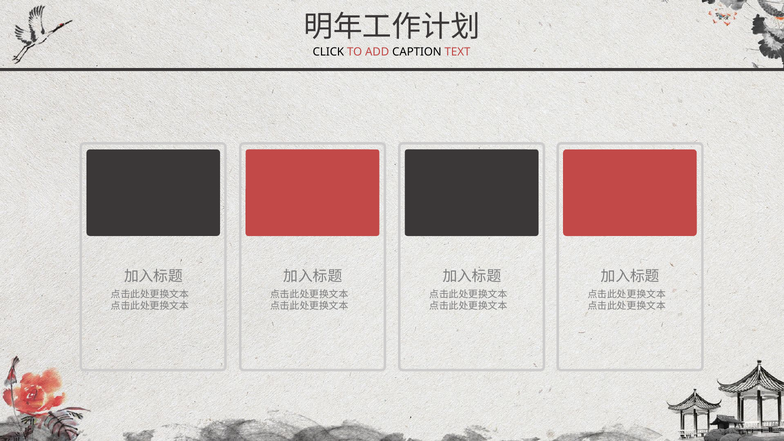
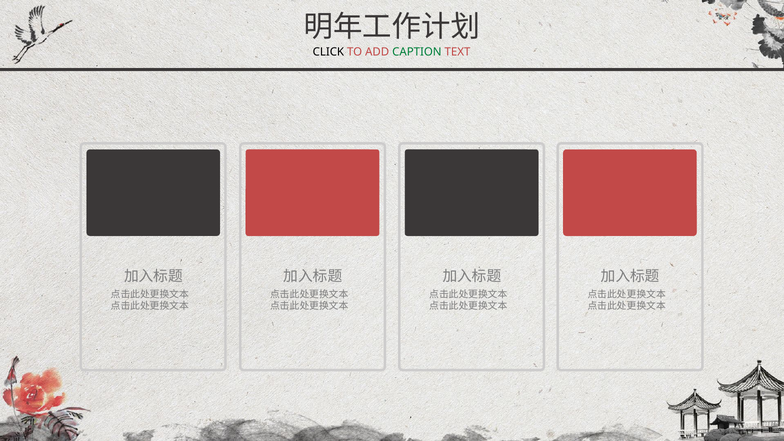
CAPTION colour: black -> green (417, 52)
